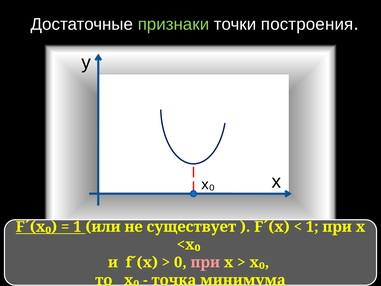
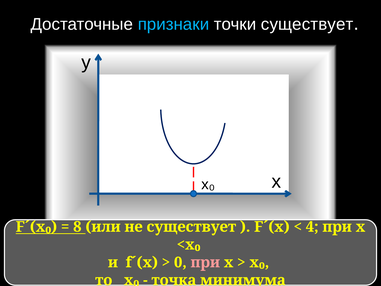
признаки colour: light green -> light blue (174, 24)
точки построения: построения -> существует (307, 24)
1: 1 -> 8 (77, 227)
1: 1 -> 4 (312, 227)
